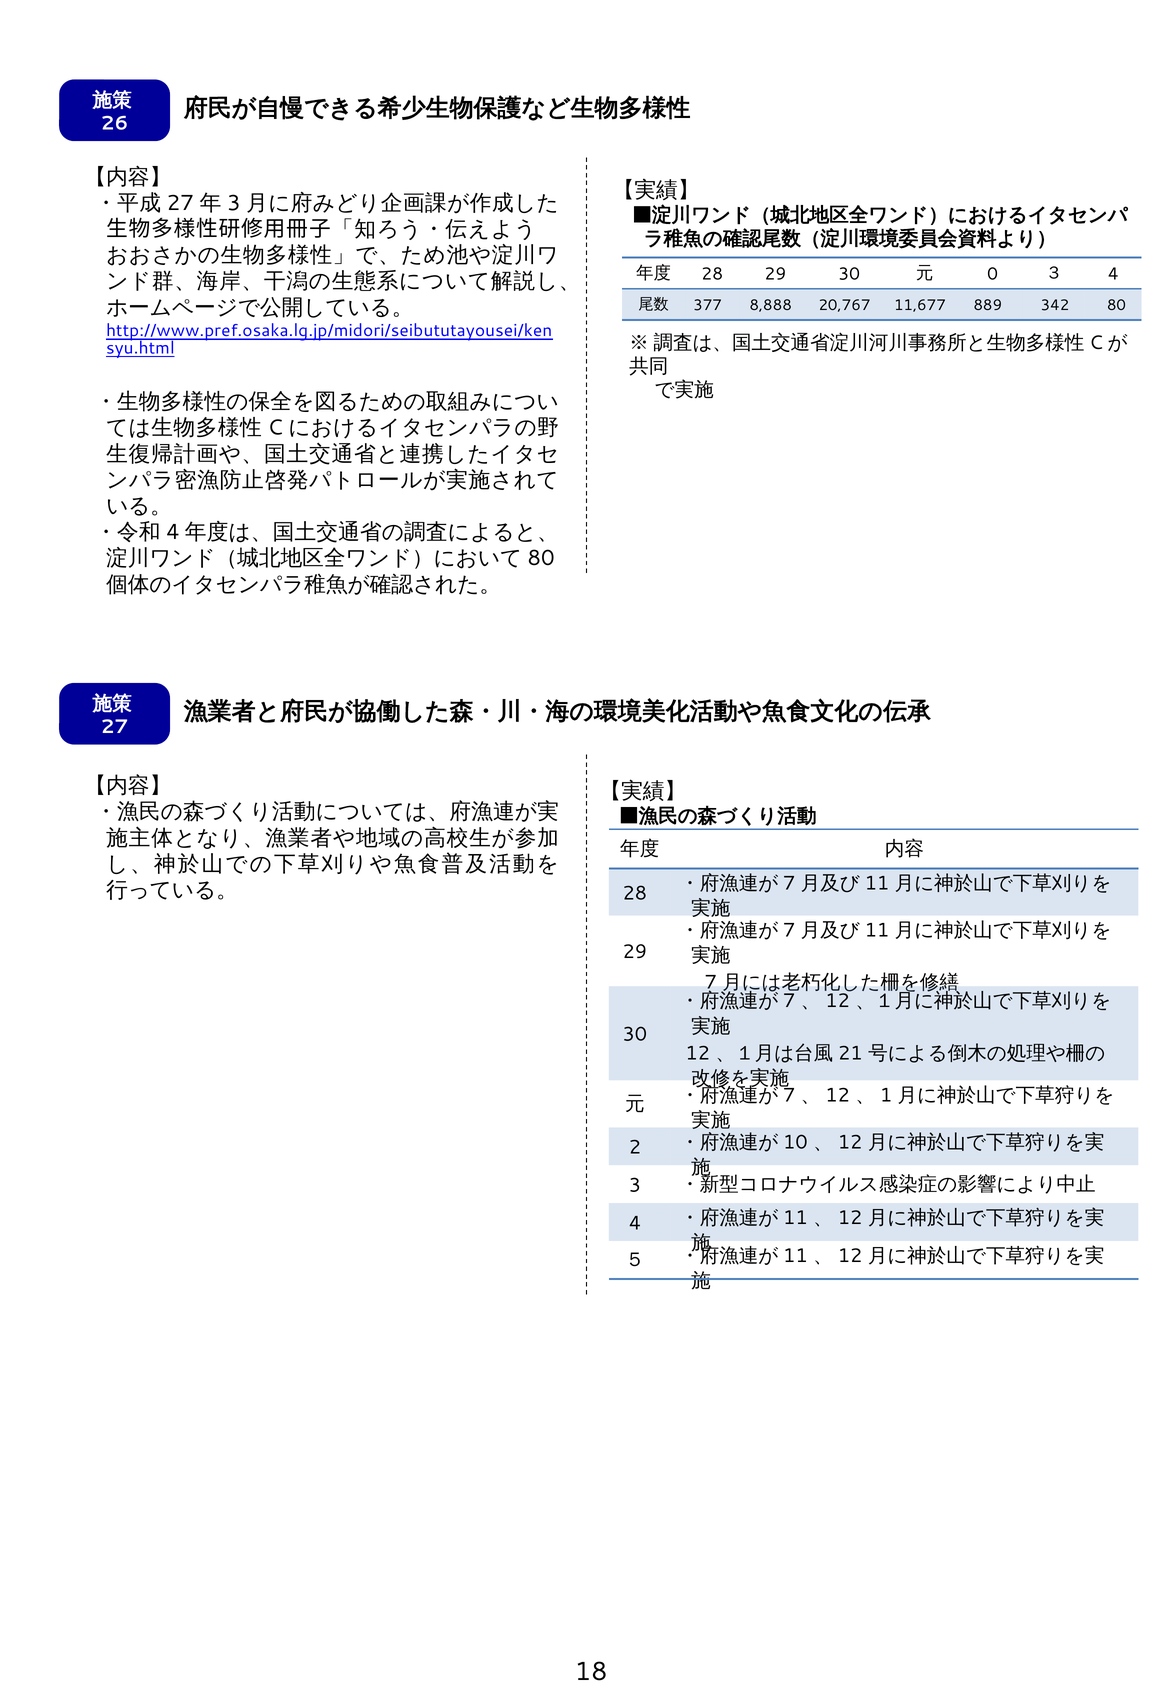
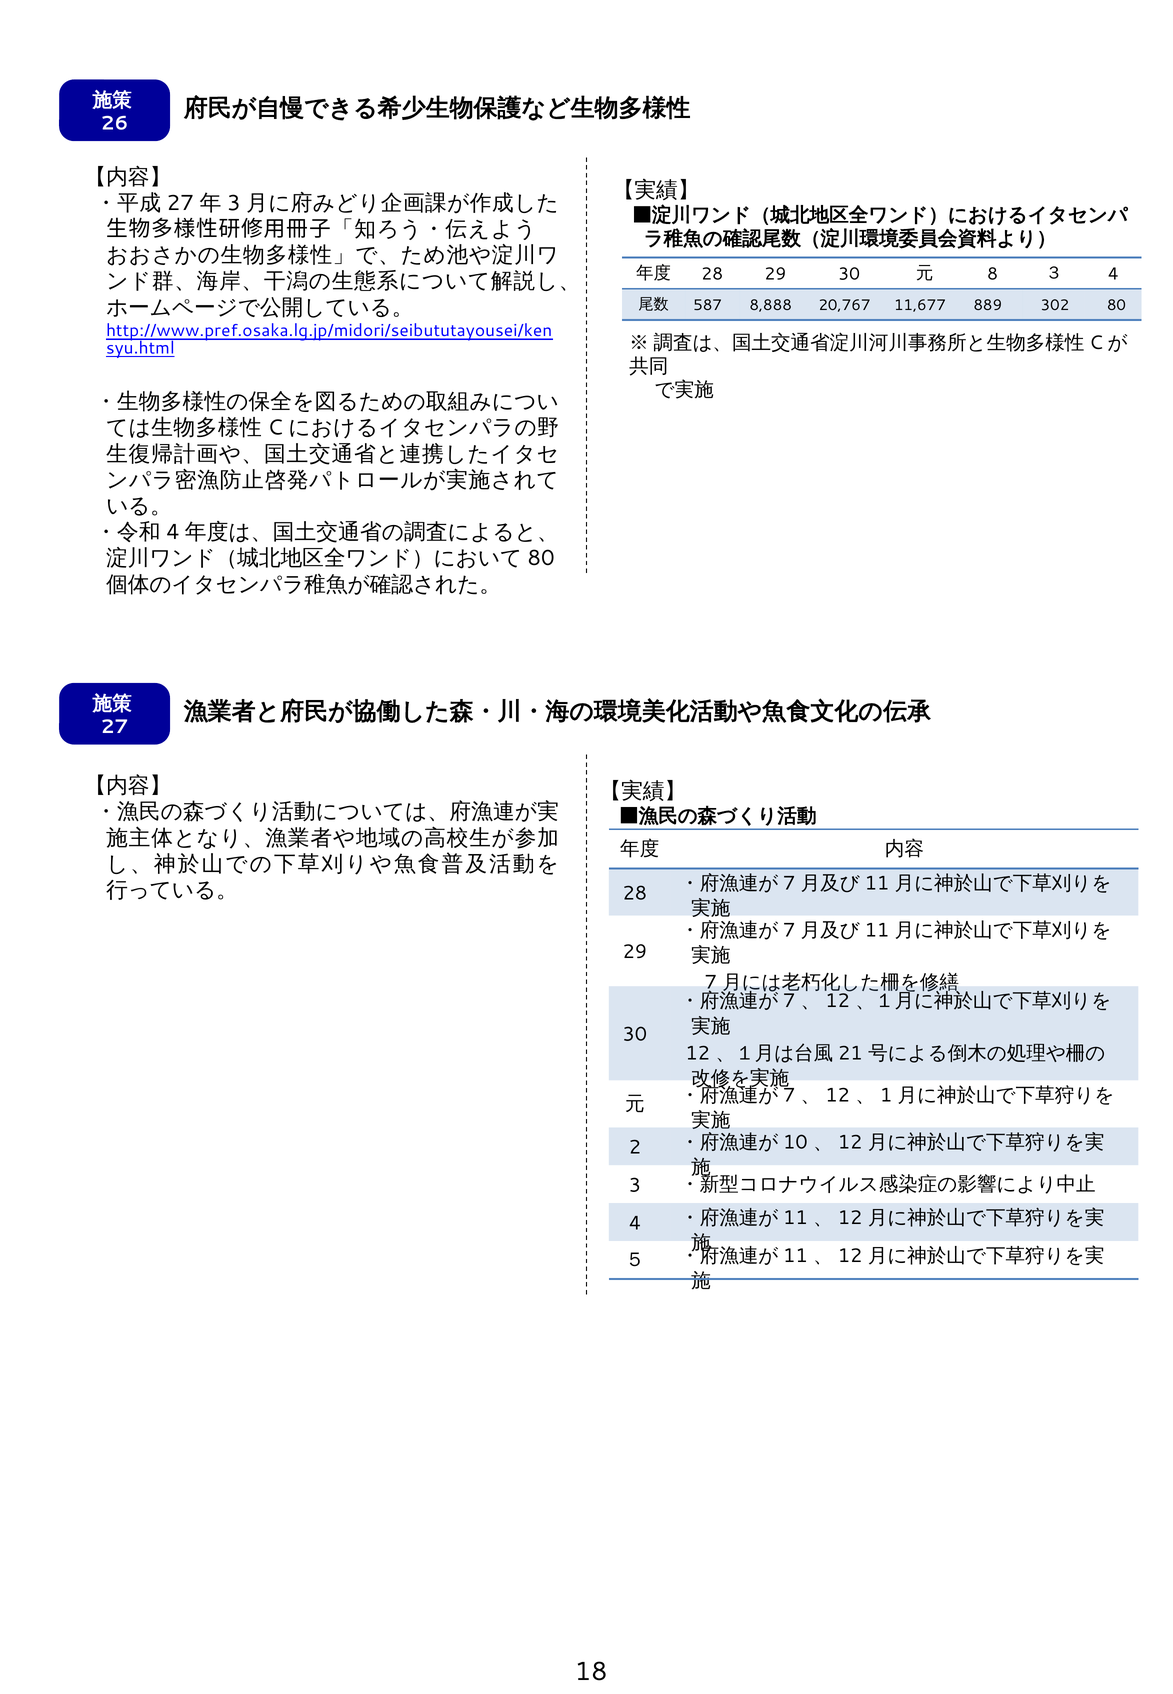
0: 0 -> 8 (993, 274)
377: 377 -> 587 (708, 305)
342: 342 -> 302 (1055, 305)
